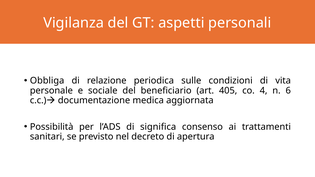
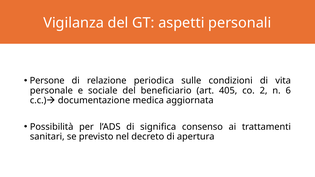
Obbliga: Obbliga -> Persone (47, 81)
4: 4 -> 2 (264, 91)
